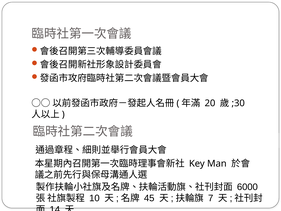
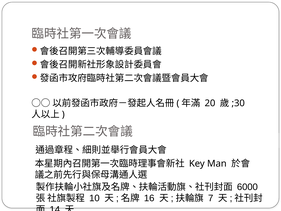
45: 45 -> 16 (149, 198)
